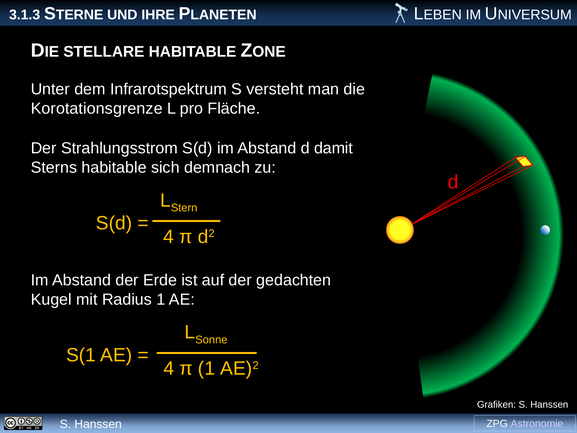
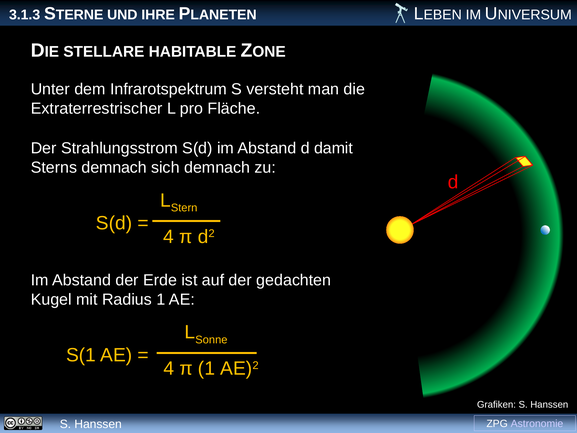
Korotationsgrenze: Korotationsgrenze -> Extraterrestrischer (97, 108)
Sterns habitable: habitable -> demnach (114, 167)
